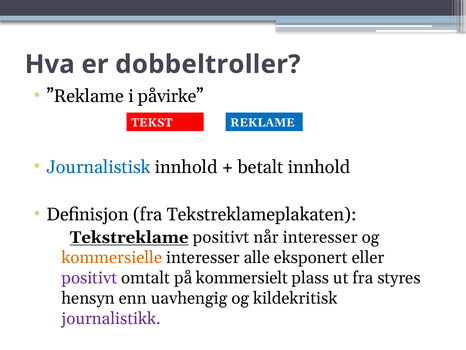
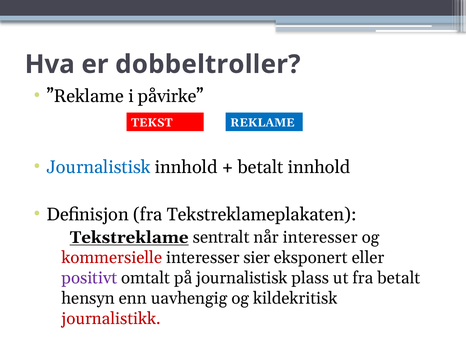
Tekstreklame positivt: positivt -> sentralt (221, 237)
kommersielle colour: orange -> red (112, 257)
alle: alle -> sier (257, 257)
på kommersielt: kommersielt -> journalistisk (242, 278)
fra styres: styres -> betalt (399, 278)
journalistikk colour: purple -> red (111, 318)
